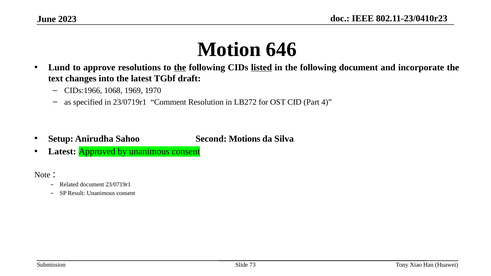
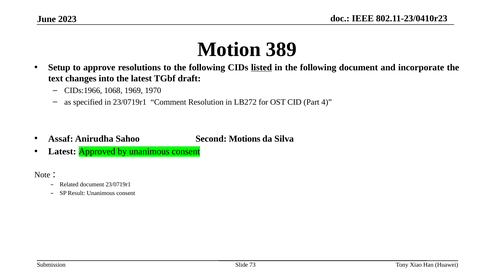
646: 646 -> 389 (281, 49)
Lund: Lund -> Setup (59, 68)
the underline: present -> none (180, 68)
Setup: Setup -> Assaf (61, 139)
